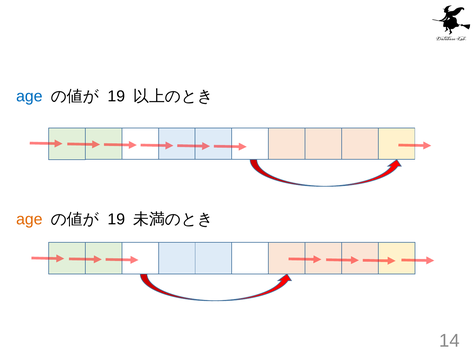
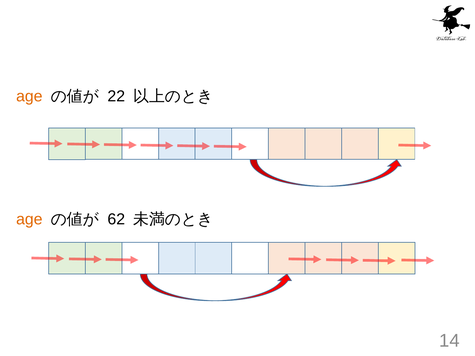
age colour: blue -> orange (29, 96)
19: 19 -> 22 (116, 96)
19: 19 -> 62 (116, 219)
